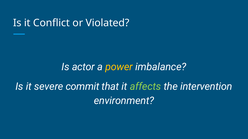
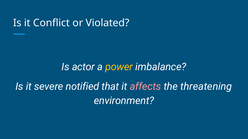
commit: commit -> notified (82, 87)
affects colour: light green -> pink (145, 87)
intervention: intervention -> threatening (206, 87)
